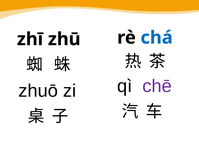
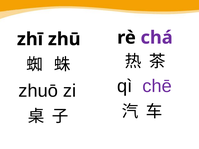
chá colour: blue -> purple (157, 38)
